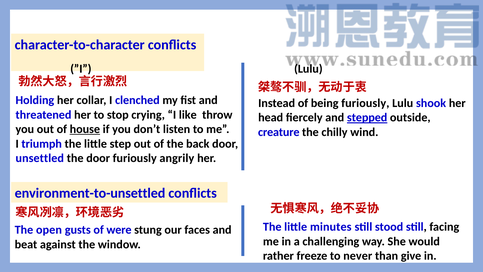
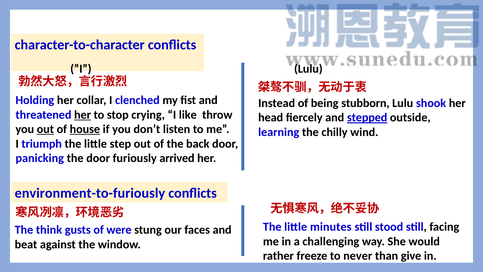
being furiously: furiously -> stubborn (365, 103)
her underline: none -> present (83, 115)
out underline: none -> present (45, 129)
creature: creature -> learning (279, 132)
unsettled: unsettled -> panicking (40, 158)
angrily: angrily -> arrived (177, 158)
environment-to-unsettled: environment-to-unsettled -> environment-to-furiously (90, 193)
open: open -> think (49, 230)
